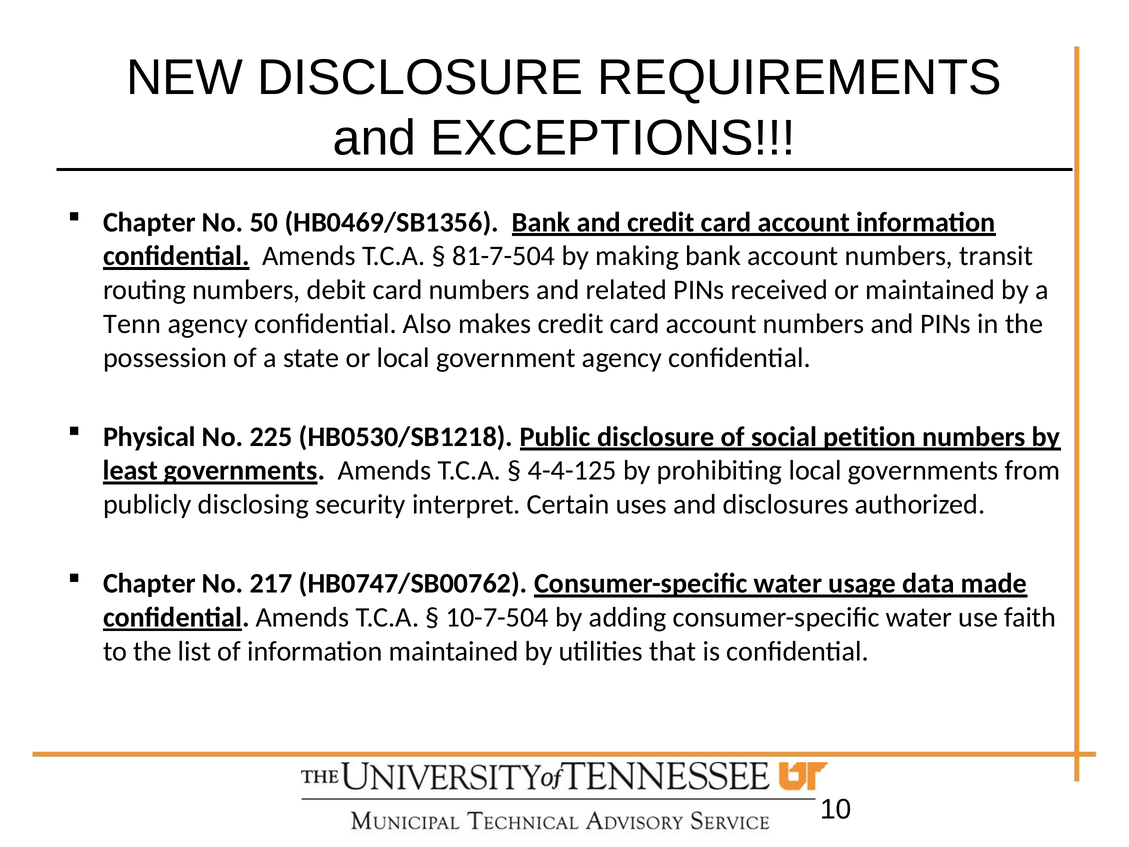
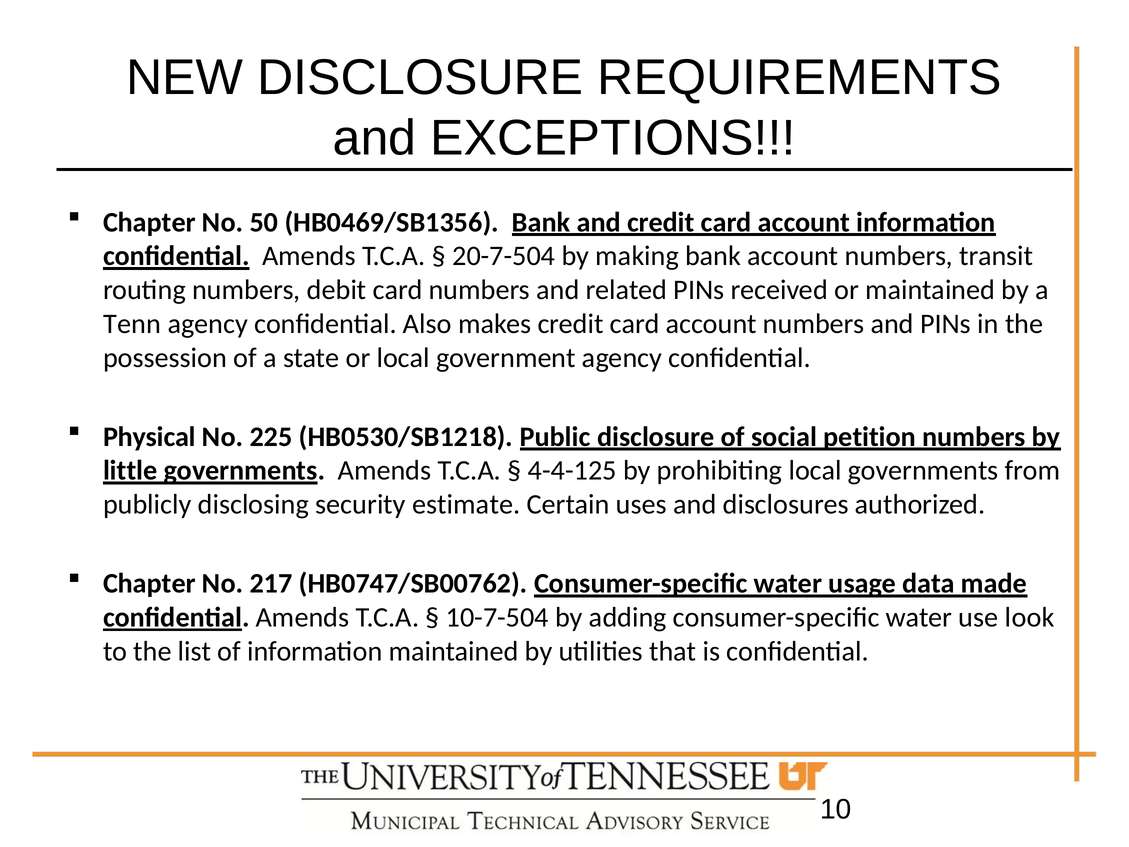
81-7-504: 81-7-504 -> 20-7-504 (504, 256)
least: least -> little (130, 471)
interpret: interpret -> estimate (466, 504)
faith: faith -> look (1030, 617)
